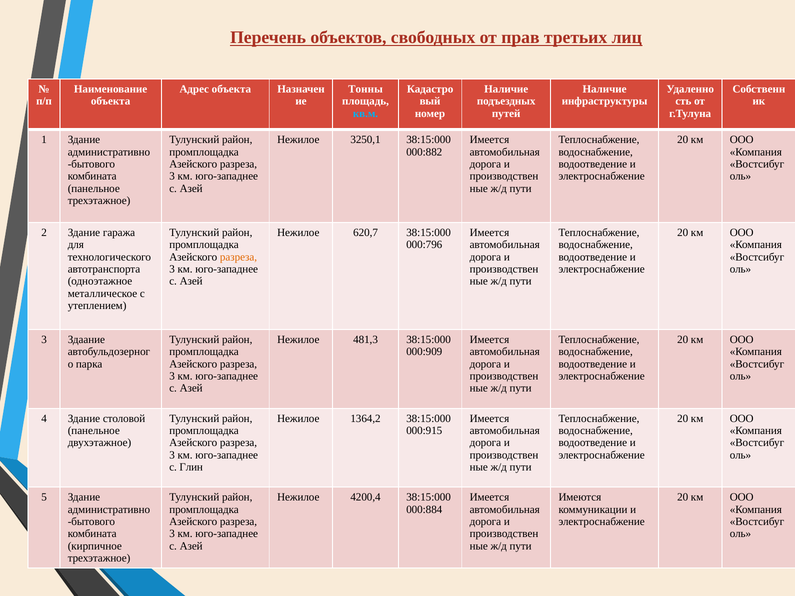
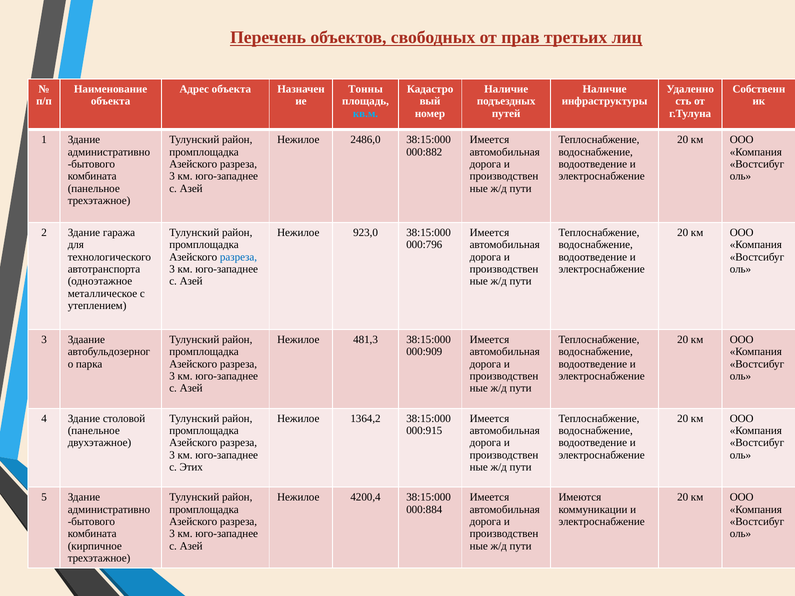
3250,1: 3250,1 -> 2486,0 (365, 140)
620,7: 620,7 -> 923,0 (366, 233)
разреза colour: orange -> blue (239, 257)
Глин: Глин -> Этих (191, 467)
